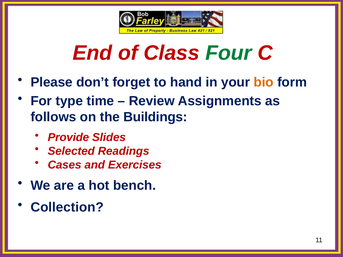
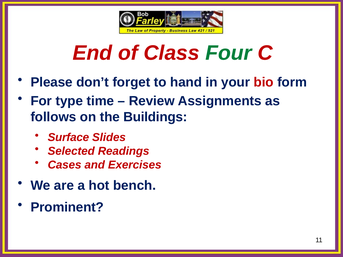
bio colour: orange -> red (264, 82)
Provide: Provide -> Surface (68, 137)
Collection: Collection -> Prominent (67, 207)
